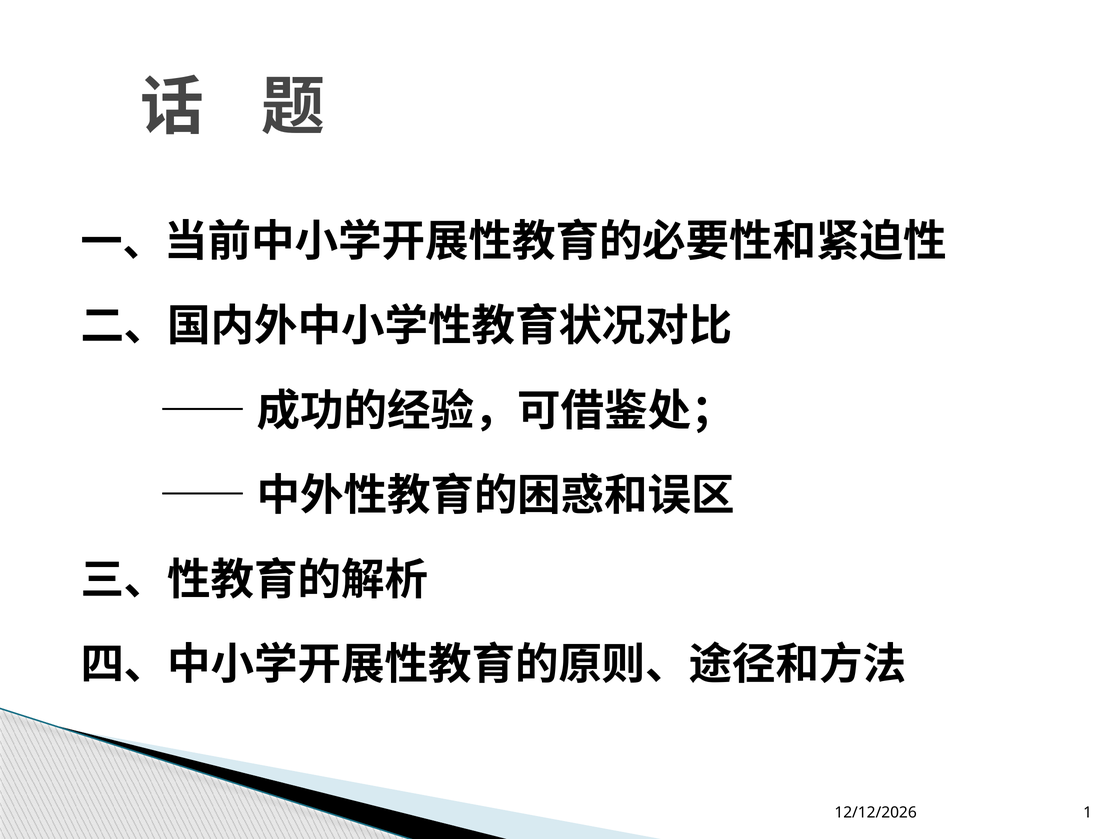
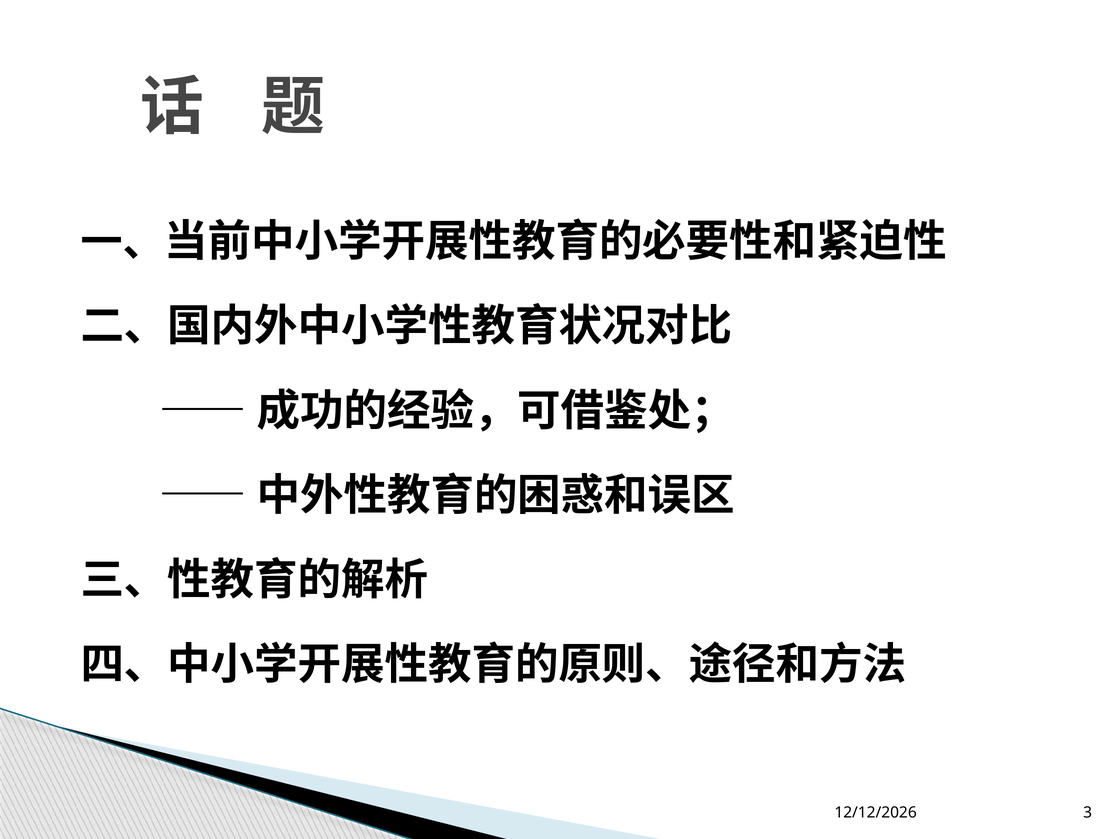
1: 1 -> 3 (1088, 813)
